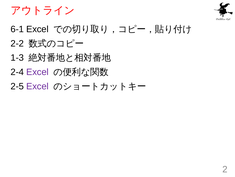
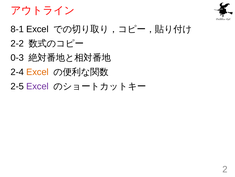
6-1: 6-1 -> 8-1 (17, 29)
1-3: 1-3 -> 0-3 (17, 58)
Excel colour: purple -> orange (37, 72)
